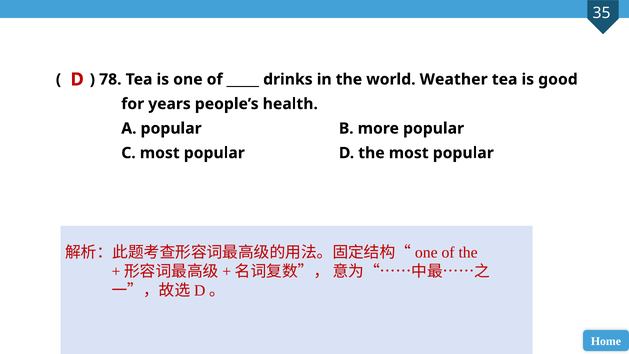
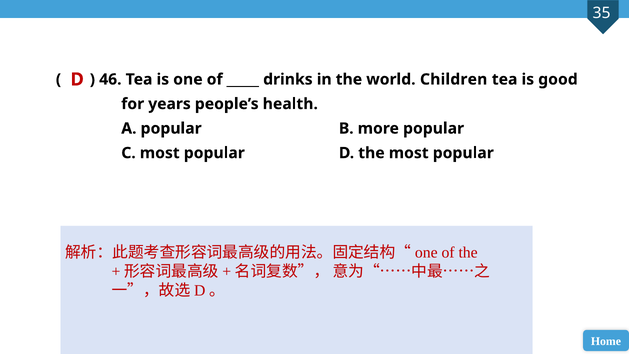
78: 78 -> 46 (110, 79)
Weather: Weather -> Children (454, 79)
